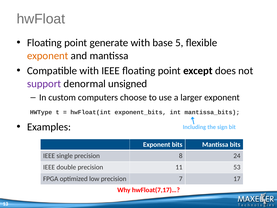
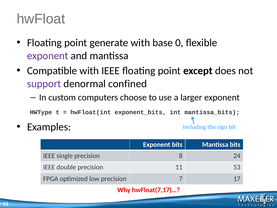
5: 5 -> 0 (179, 43)
exponent colour: orange -> purple (48, 56)
unsigned: unsigned -> confined (128, 84)
